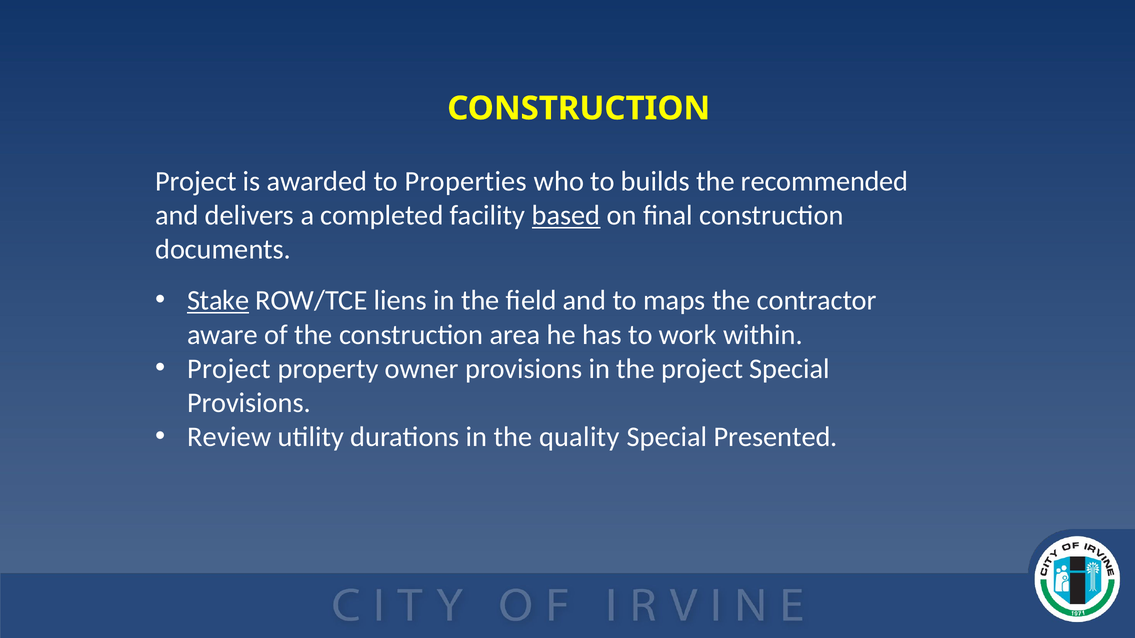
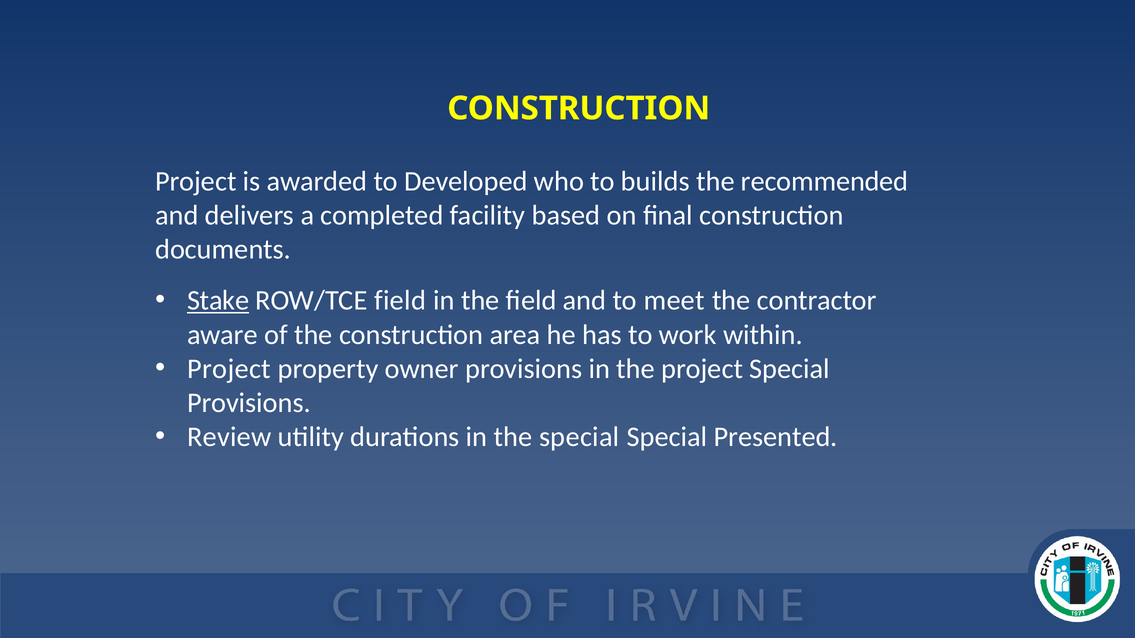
Properties: Properties -> Developed (466, 182)
based underline: present -> none (566, 216)
ROW/TCE liens: liens -> field (400, 301)
maps: maps -> meet (674, 301)
the quality: quality -> special (579, 437)
